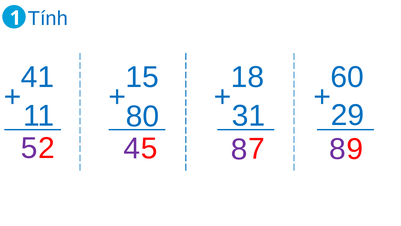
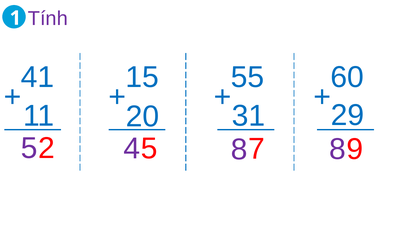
Tính colour: blue -> purple (48, 19)
18: 18 -> 55 (248, 77)
80: 80 -> 20 (142, 116)
